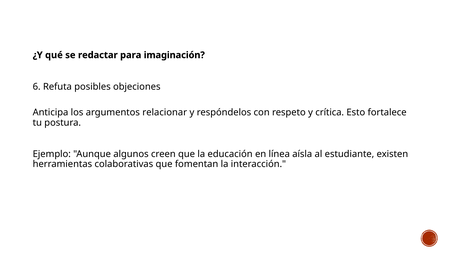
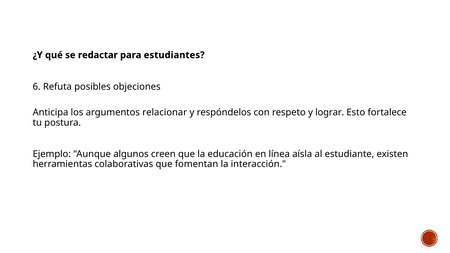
imaginación: imaginación -> estudiantes (174, 55)
crítica: crítica -> lograr (330, 113)
